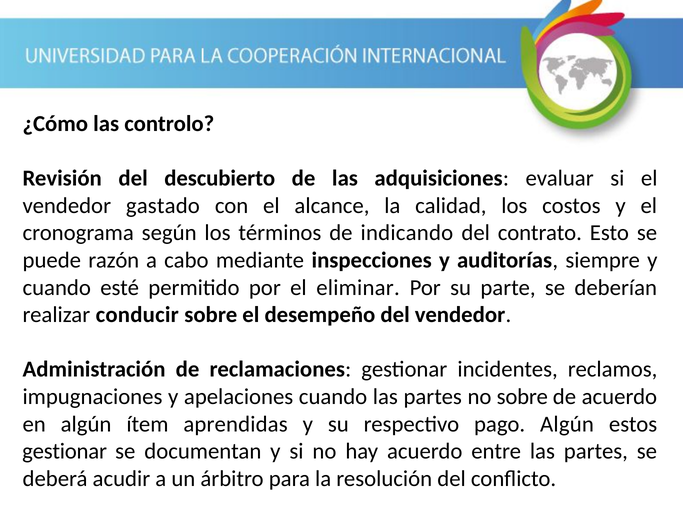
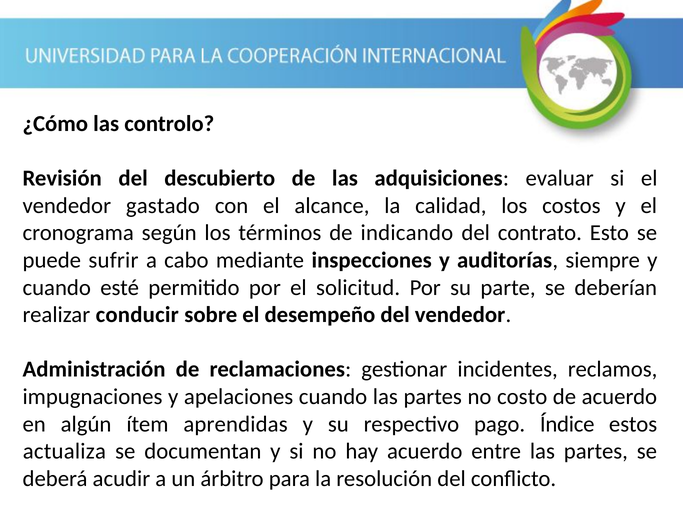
razón: razón -> sufrir (113, 260)
eliminar: eliminar -> solicitud (358, 288)
no sobre: sobre -> costo (522, 397)
pago Algún: Algún -> Índice (567, 424)
gestionar: gestionar -> actualiza (64, 452)
